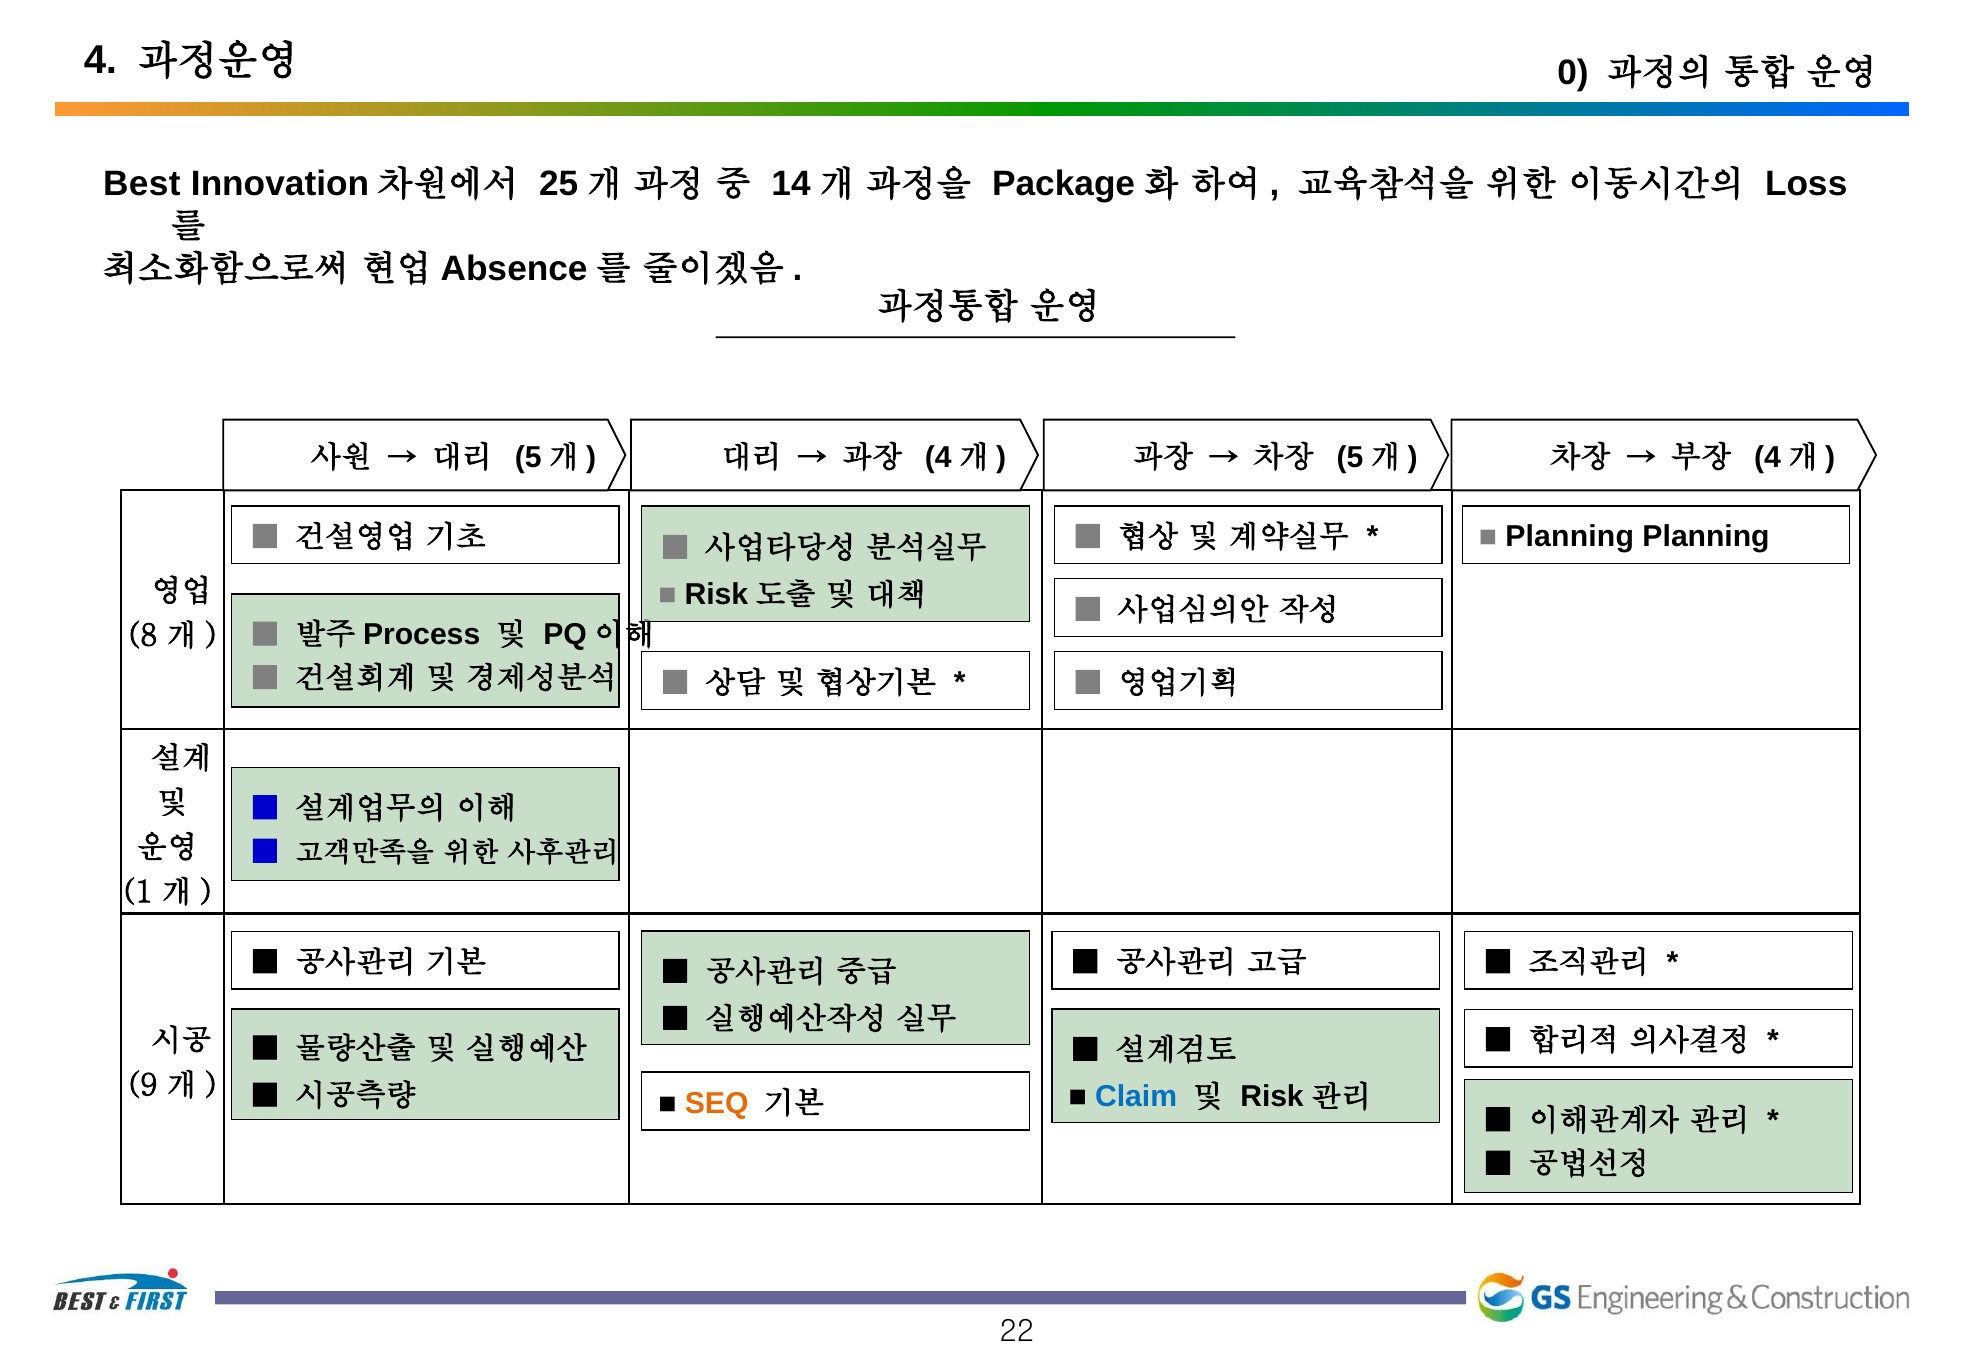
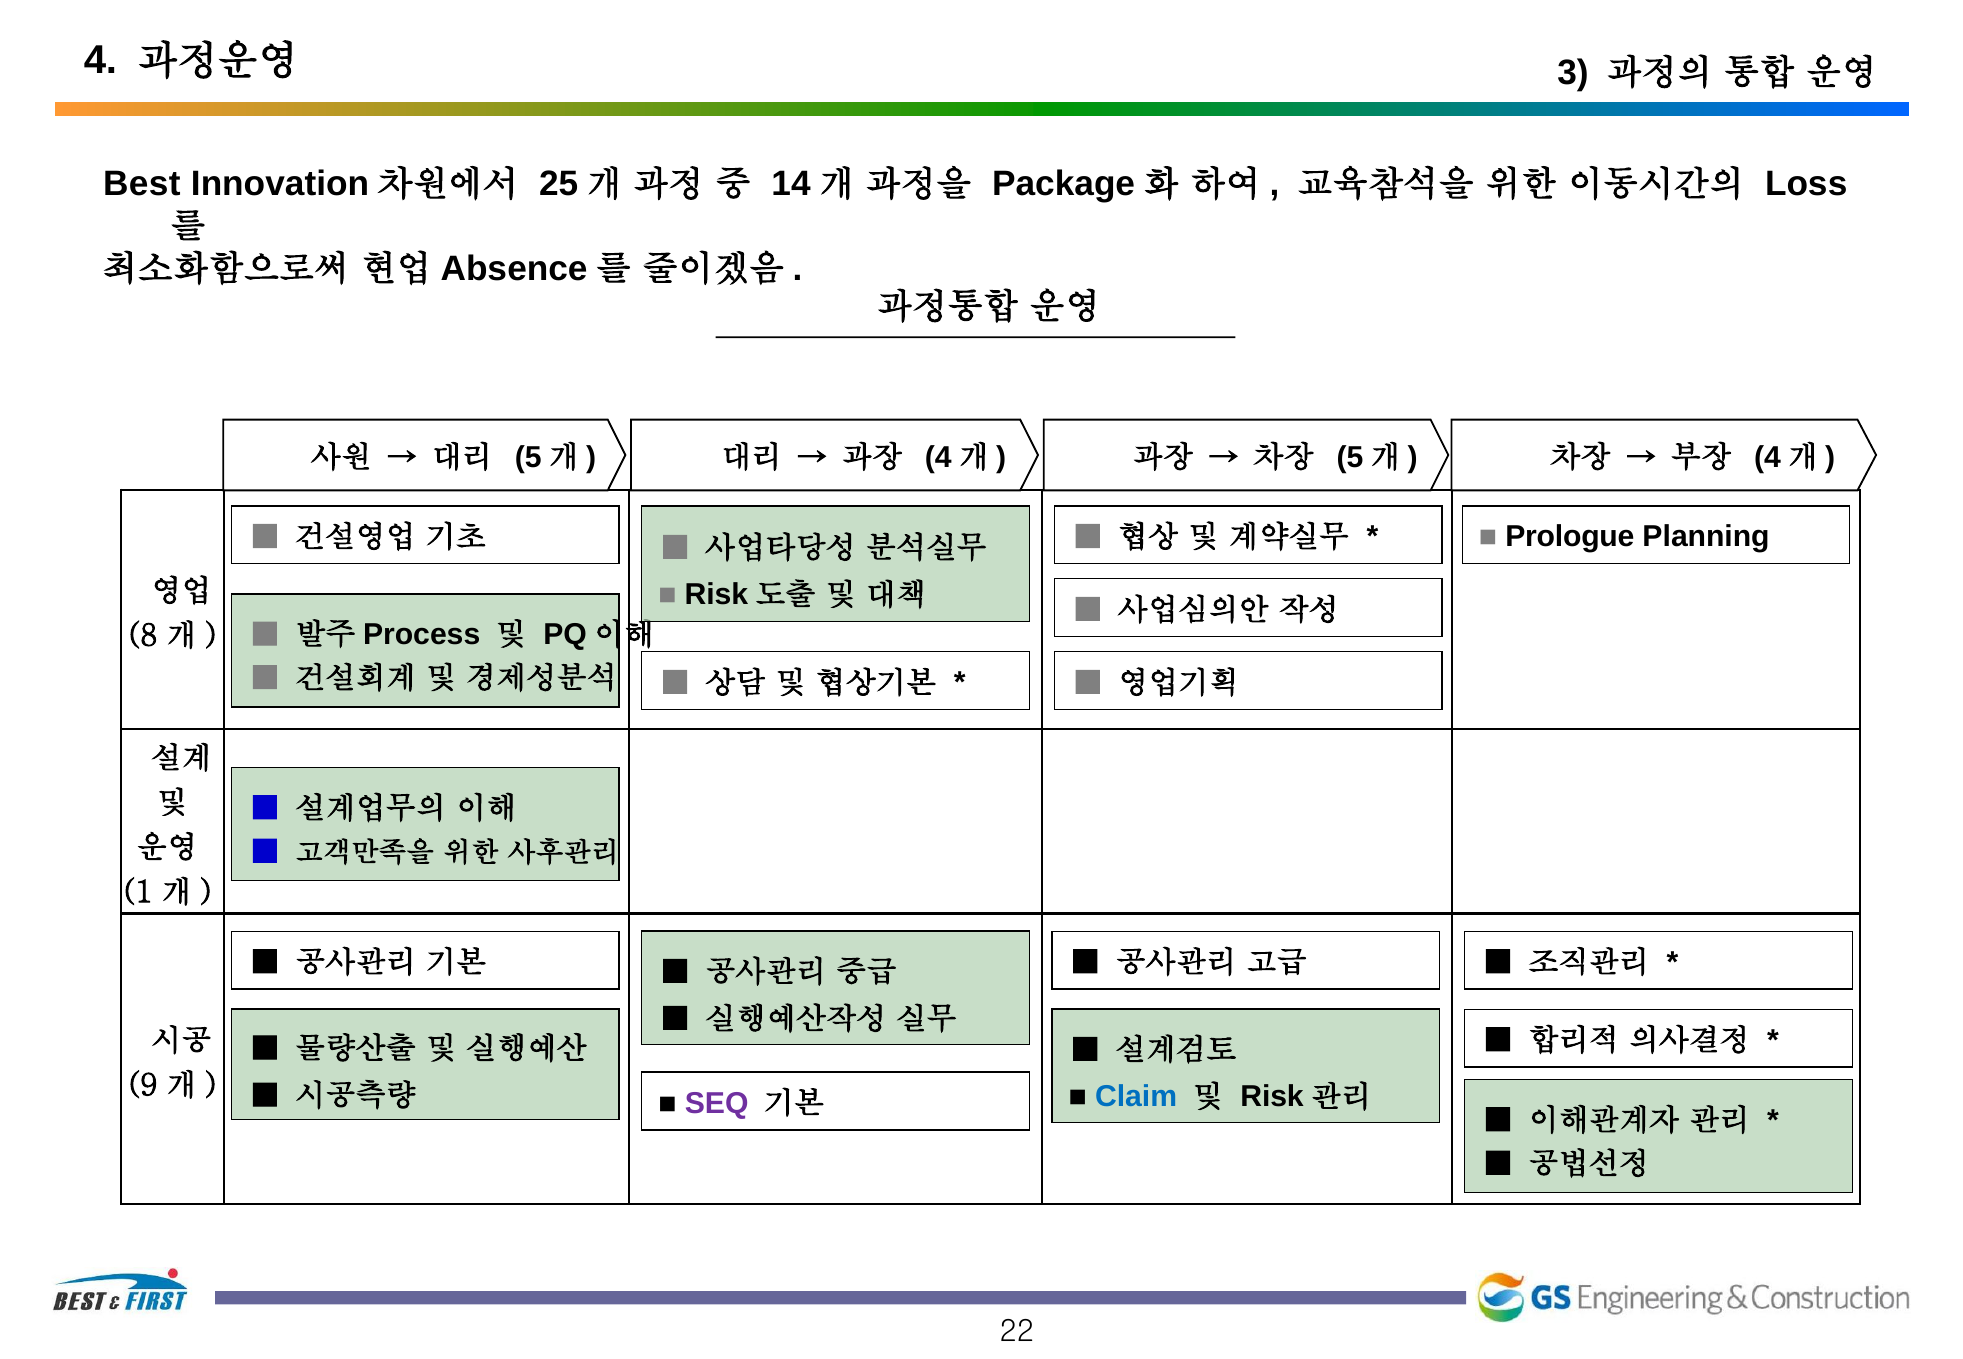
0: 0 -> 3 (1573, 72)
Planning: Planning -> Prologue (1570, 537)
SEQ colour: orange -> purple (717, 1103)
